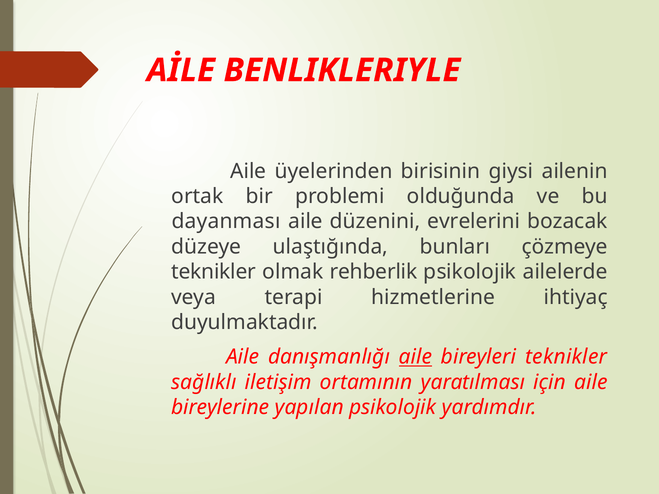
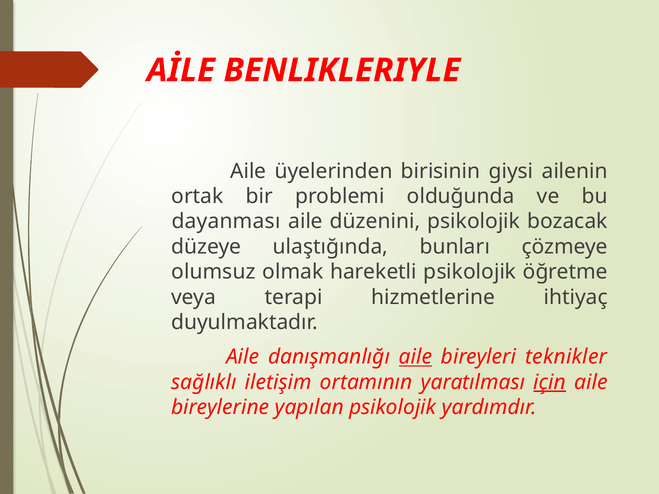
düzenini evrelerini: evrelerini -> psikolojik (474, 222)
teknikler: teknikler -> olumsuz (213, 272)
rehberlik: rehberlik -> hareketli (373, 272)
ailelerde: ailelerde -> öğretme (565, 272)
için underline: none -> present (550, 382)
